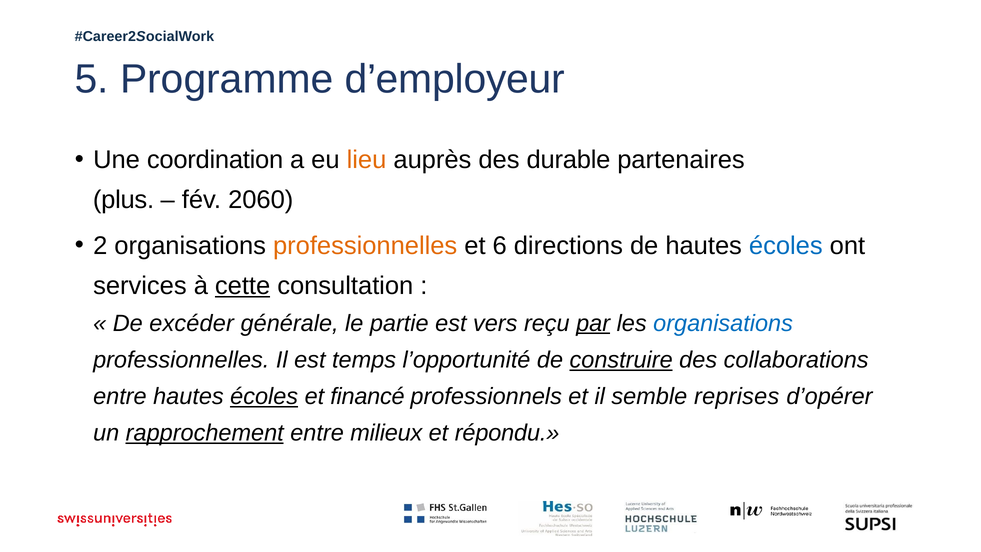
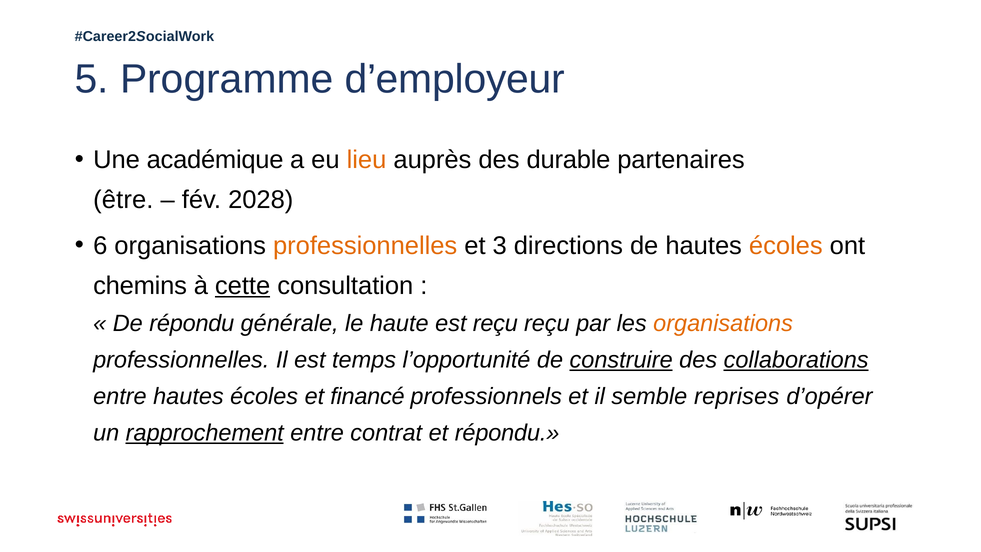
coordination: coordination -> académique (215, 160)
plus: plus -> être (123, 200)
2060: 2060 -> 2028 (261, 200)
2: 2 -> 6 (100, 246)
6: 6 -> 3 (500, 246)
écoles colour: blue -> orange (786, 246)
services: services -> chemins (140, 286)
De excéder: excéder -> répondu (192, 323)
partie: partie -> haute (399, 323)
est vers: vers -> reçu (495, 323)
par underline: present -> none (593, 323)
organisations colour: blue -> orange (723, 323)
collaborations underline: none -> present (796, 360)
écoles underline: present -> none (264, 396)
milieux: milieux -> contrat (386, 433)
